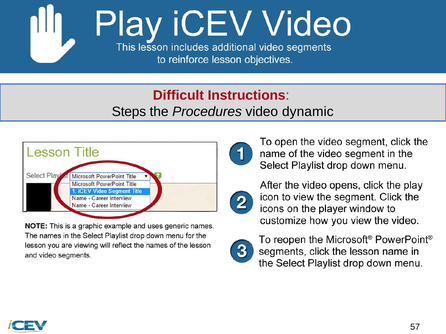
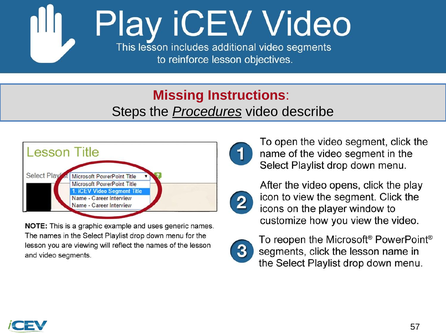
Difficult: Difficult -> Missing (178, 96)
Procedures underline: none -> present (207, 112)
dynamic: dynamic -> describe (308, 112)
